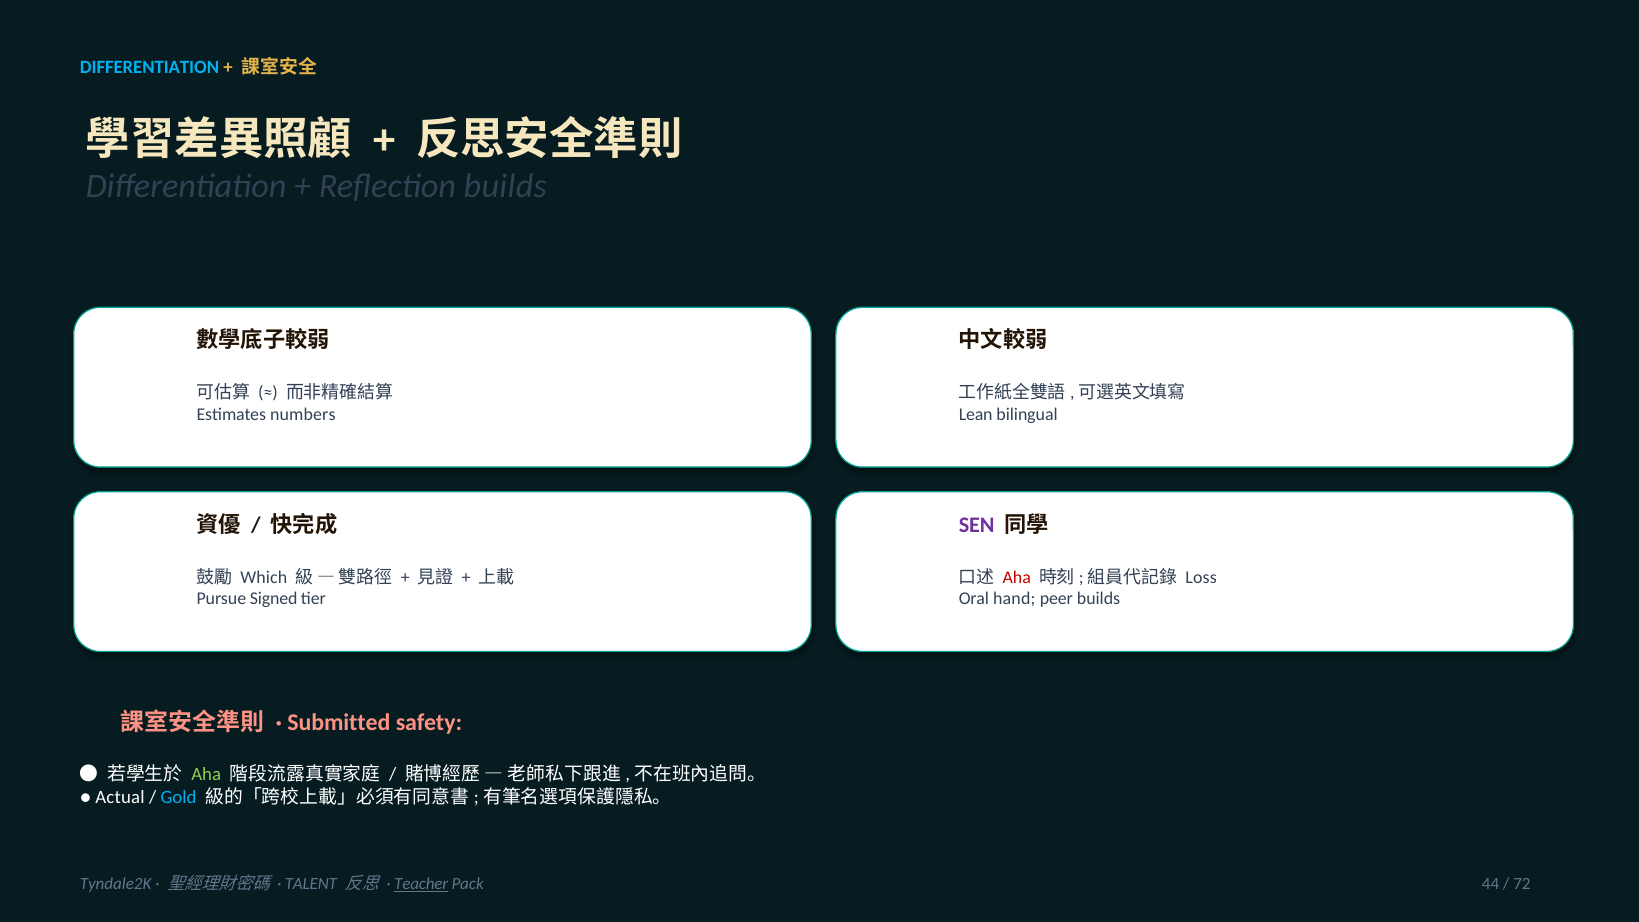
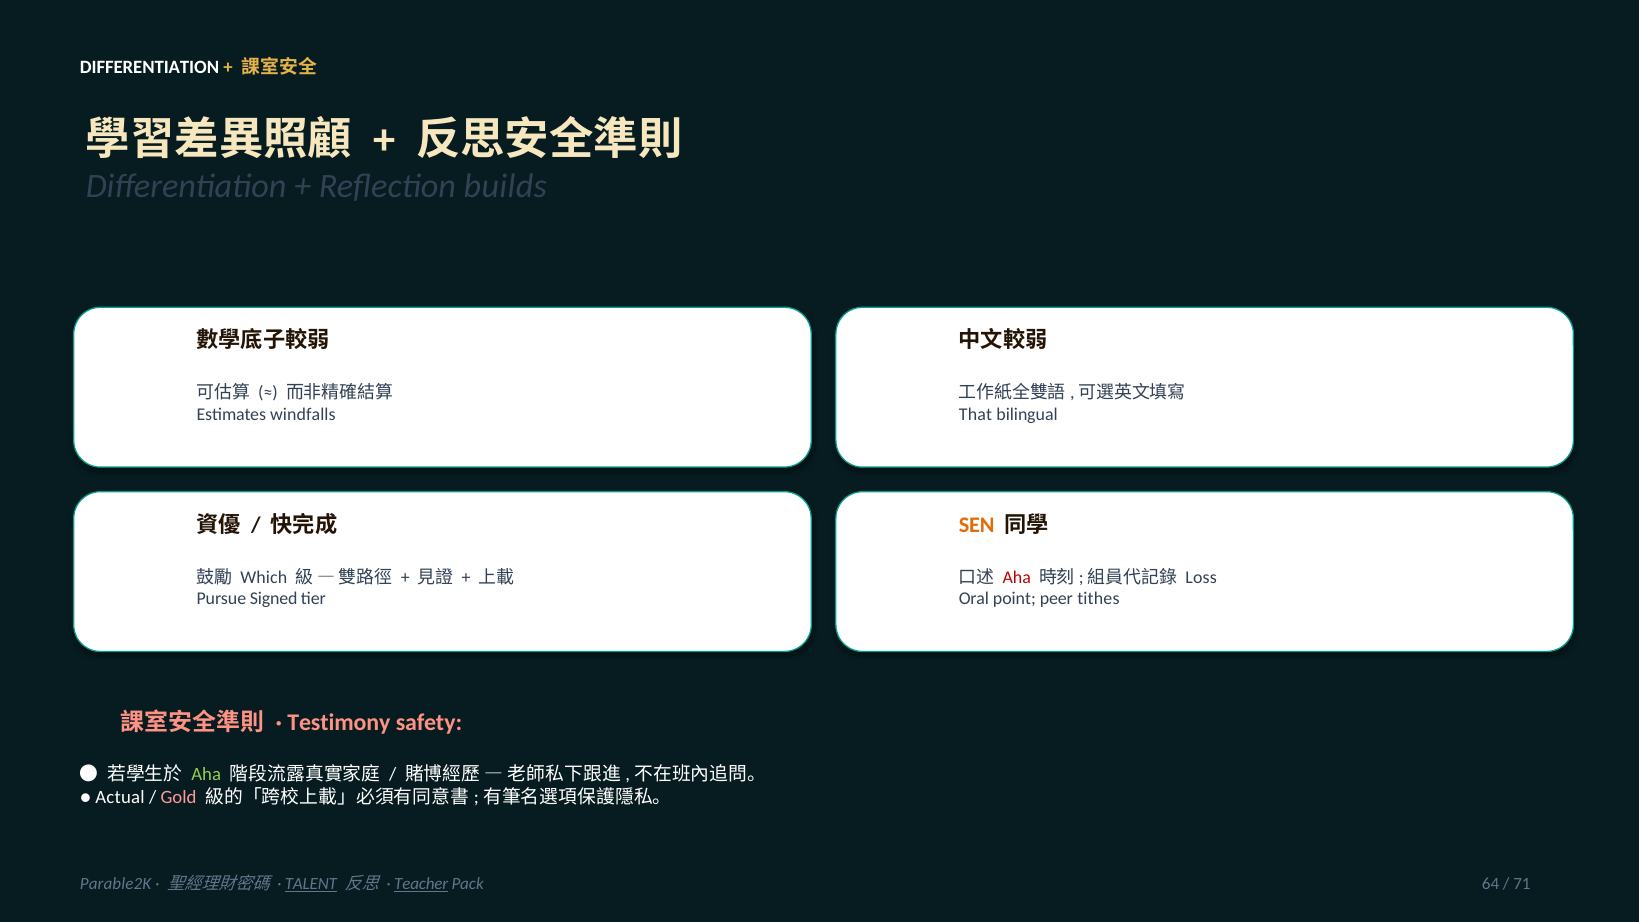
DIFFERENTIATION colour: light blue -> white (149, 68)
numbers: numbers -> windfalls (303, 414)
Lean: Lean -> That (976, 414)
SEN colour: purple -> orange (977, 525)
hand: hand -> point (1014, 599)
peer builds: builds -> tithes (1098, 599)
Submitted: Submitted -> Testimony (339, 723)
Gold colour: light blue -> pink (179, 797)
Tyndale2K: Tyndale2K -> Parable2K (116, 884)
TALENT underline: none -> present (311, 884)
44: 44 -> 64 (1491, 884)
72: 72 -> 71 (1522, 884)
